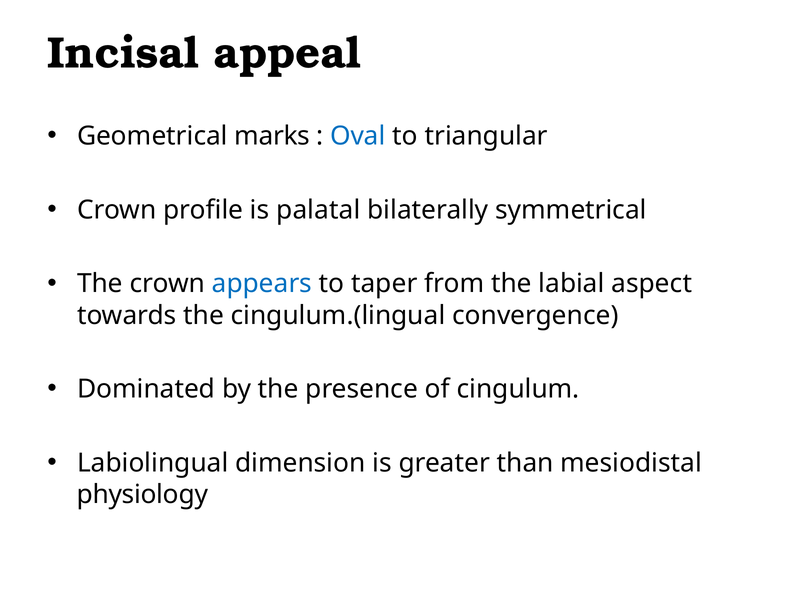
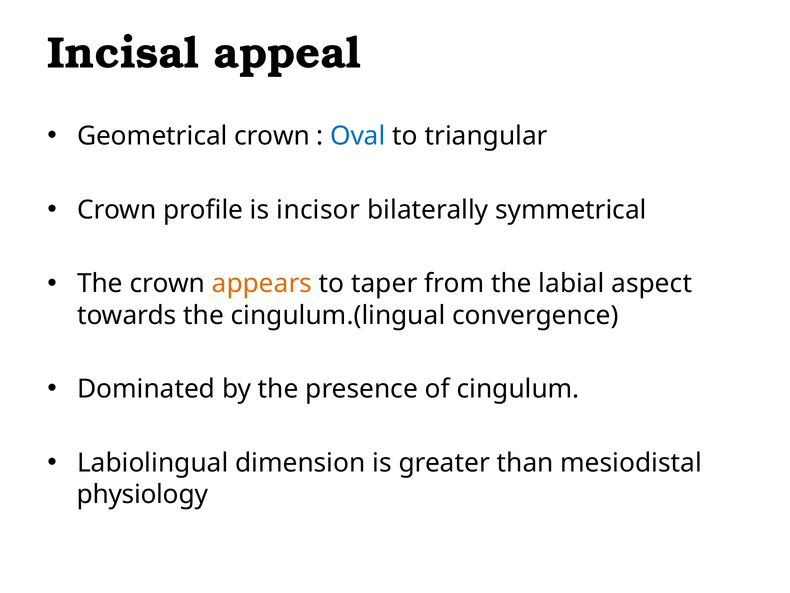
Geometrical marks: marks -> crown (272, 136)
palatal: palatal -> incisor (318, 210)
appears colour: blue -> orange (262, 284)
